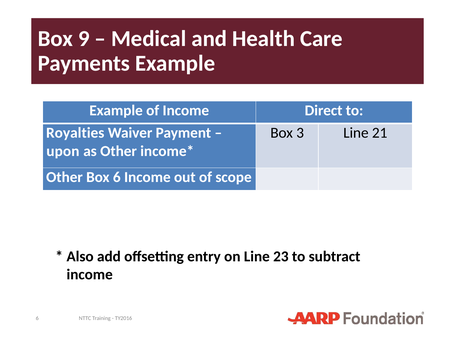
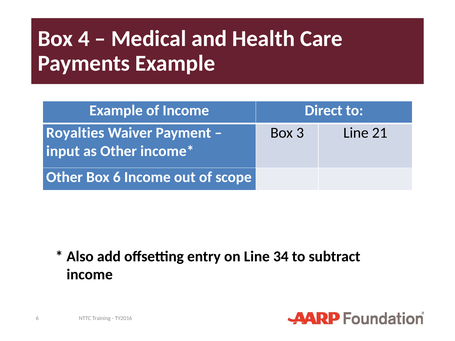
9: 9 -> 4 (84, 39)
upon: upon -> input (63, 151)
23: 23 -> 34 (281, 257)
